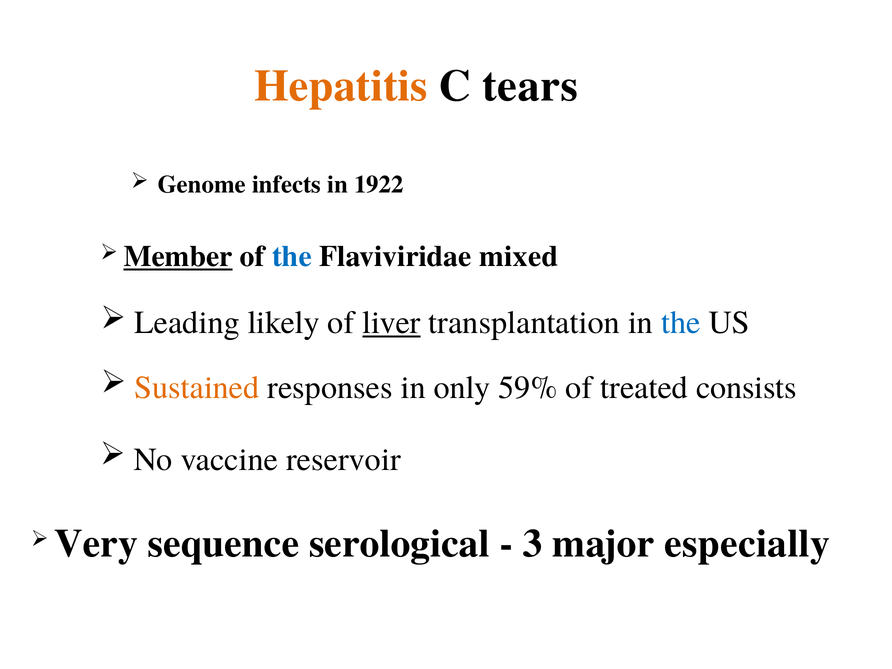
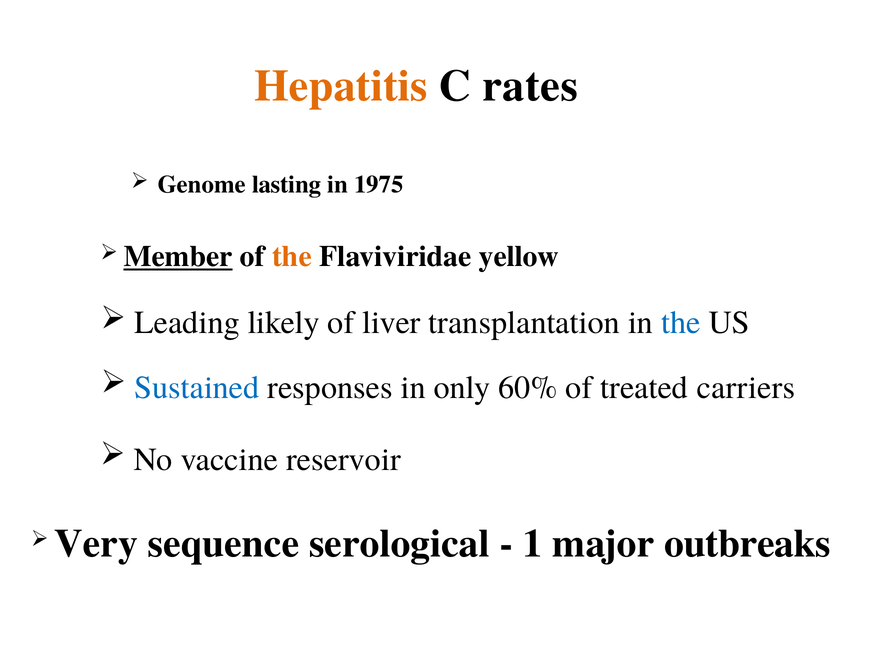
tears: tears -> rates (530, 86)
infects: infects -> lasting (287, 185)
1922: 1922 -> 1975 (379, 185)
the colour: blue -> orange (292, 257)
mixed: mixed -> yellow (519, 257)
liver underline: present -> none (391, 323)
Sustained colour: orange -> blue (197, 388)
59%: 59% -> 60% (528, 388)
consists: consists -> carriers (746, 388)
3: 3 -> 1 (533, 544)
especially: especially -> outbreaks (748, 544)
